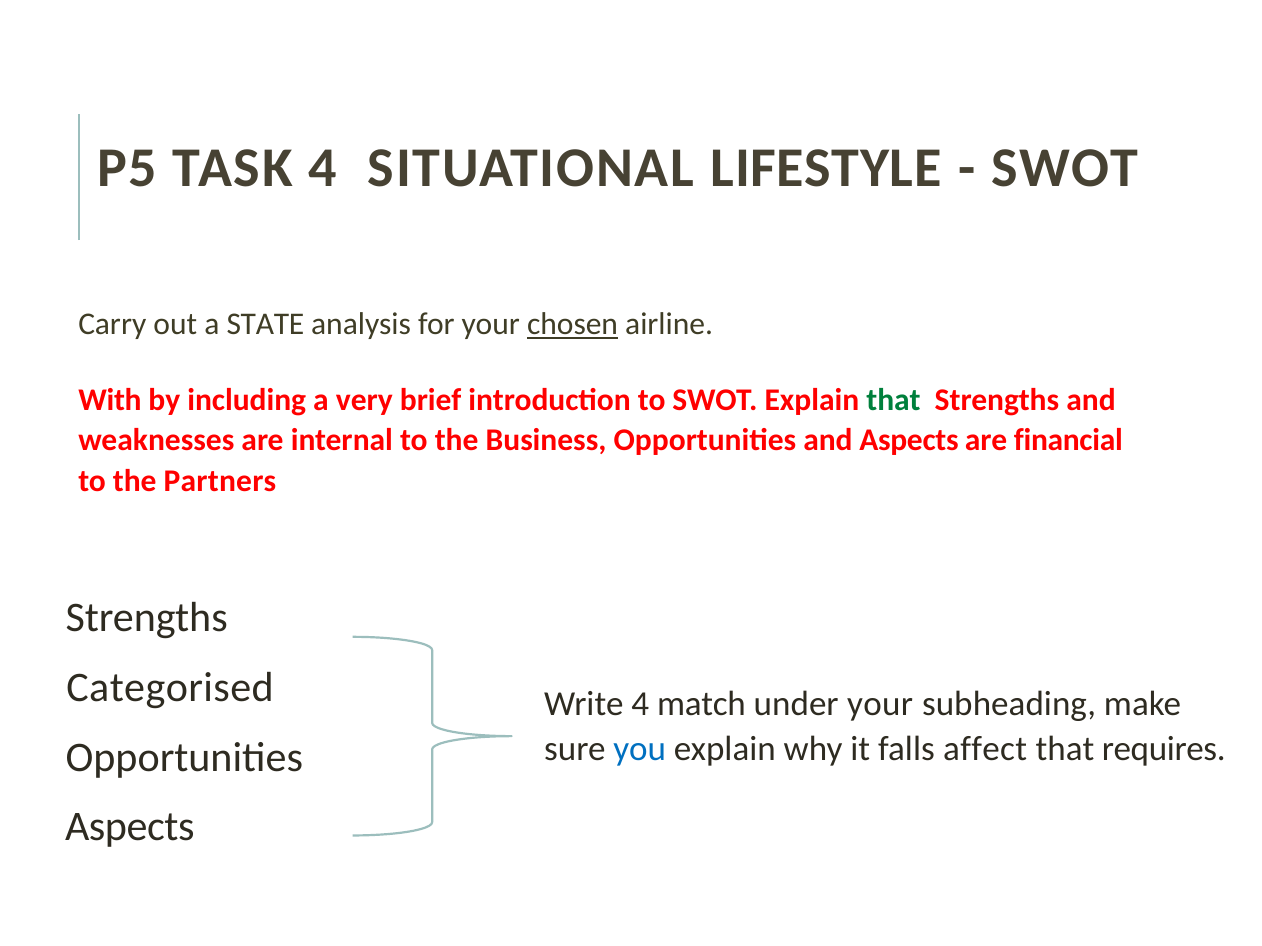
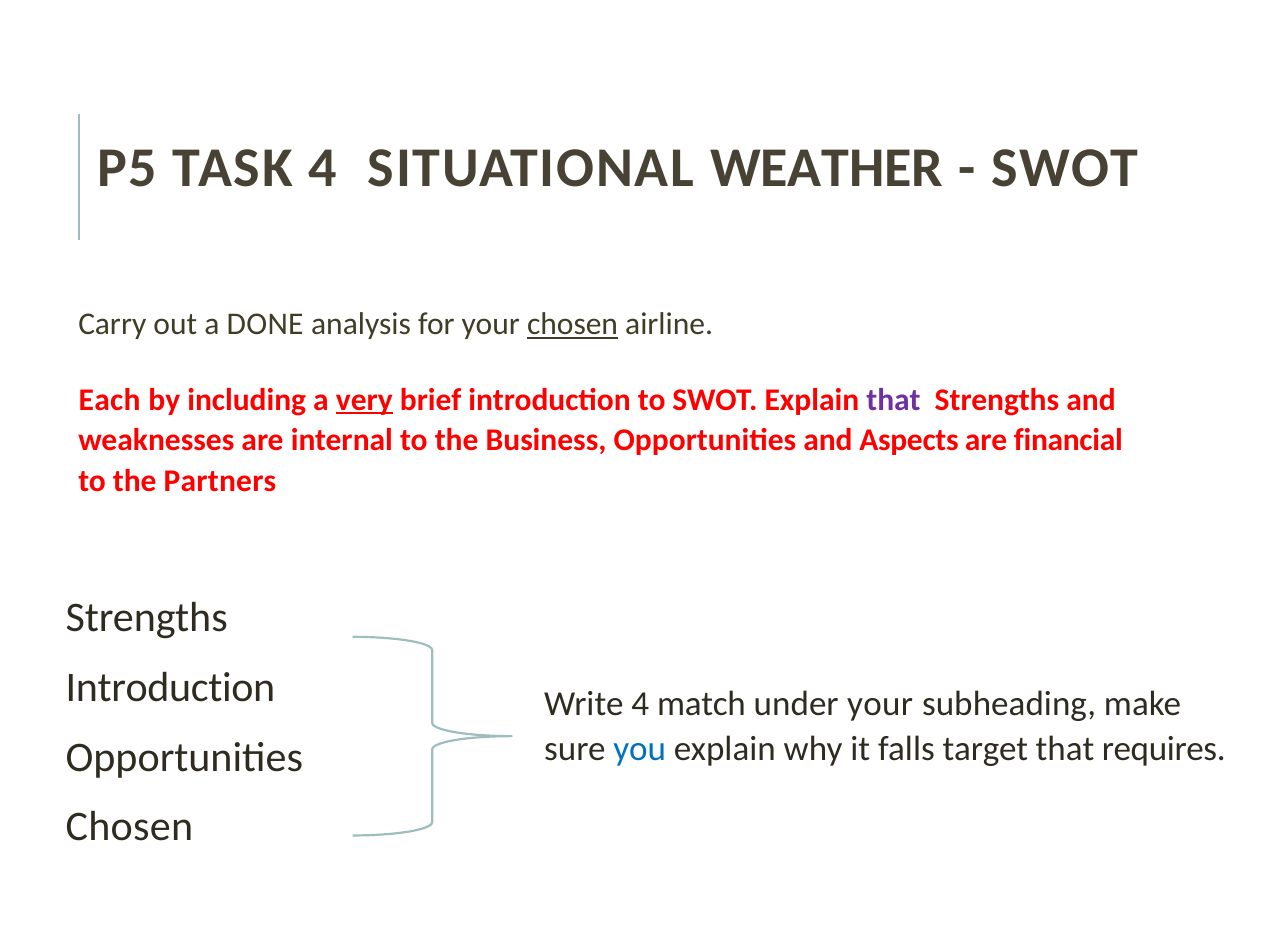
LIFESTYLE: LIFESTYLE -> WEATHER (827, 168)
STATE: STATE -> DONE (265, 324)
With: With -> Each (110, 400)
very underline: none -> present (364, 400)
that colour: green -> purple (893, 400)
Categorised: Categorised -> Introduction (170, 688)
affect: affect -> target (985, 750)
Aspects: Aspects -> Chosen (129, 828)
